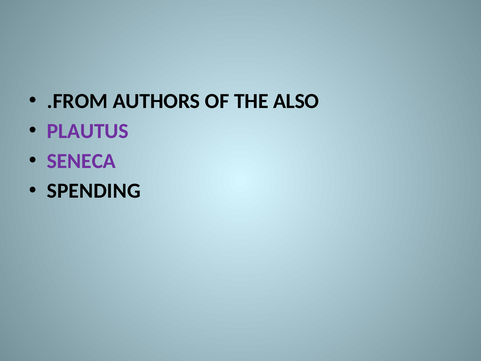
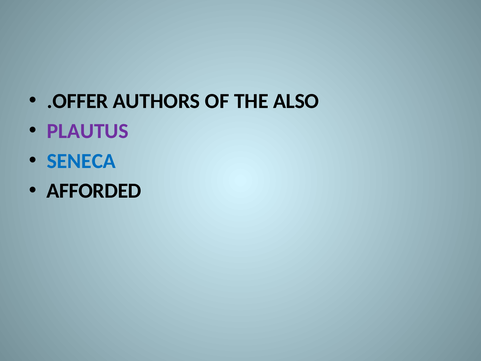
.FROM: .FROM -> .OFFER (78, 101)
SENECA colour: purple -> blue (81, 161)
SPENDING: SPENDING -> AFFORDED (94, 191)
